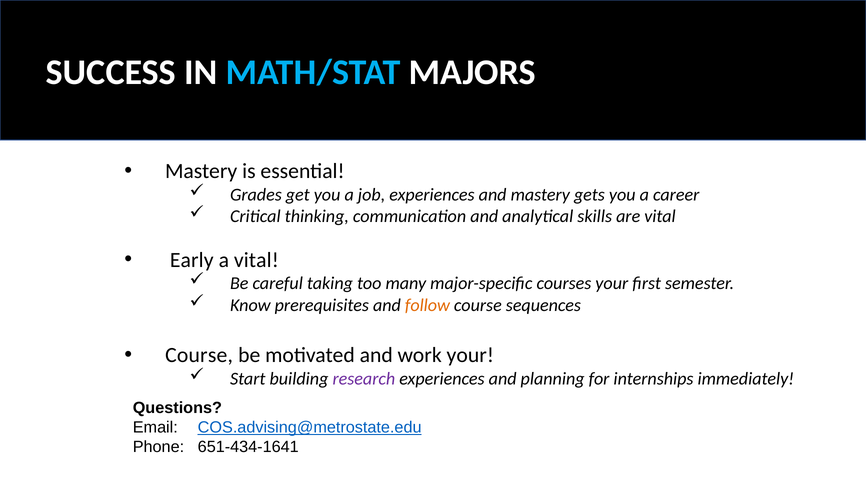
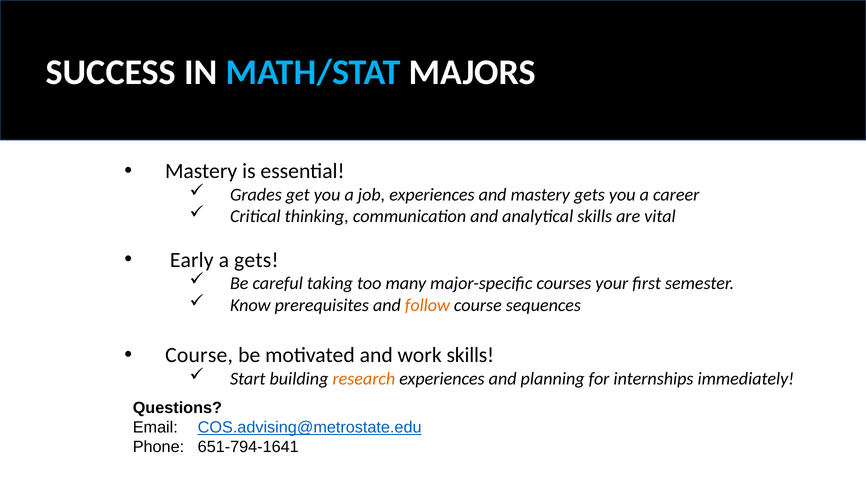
a vital: vital -> gets (256, 260)
work your: your -> skills (470, 355)
research colour: purple -> orange (364, 379)
651-434-1641: 651-434-1641 -> 651-794-1641 (248, 447)
